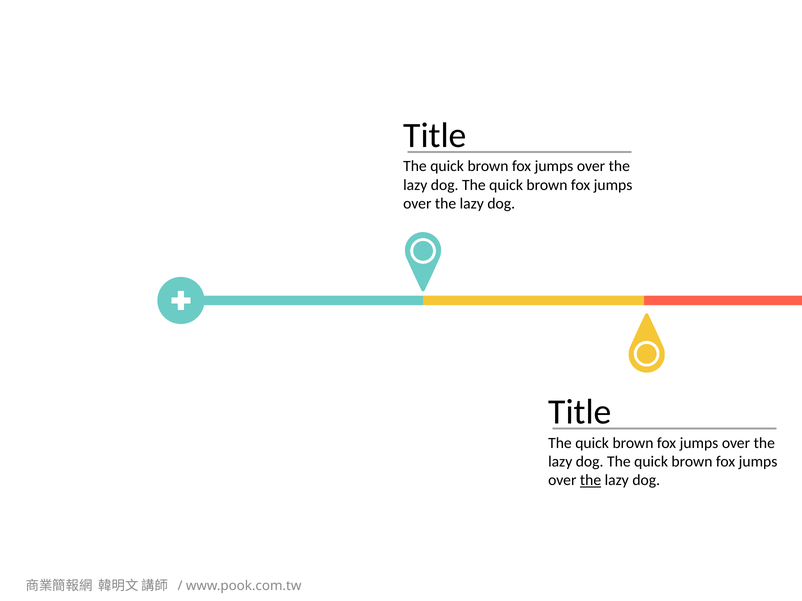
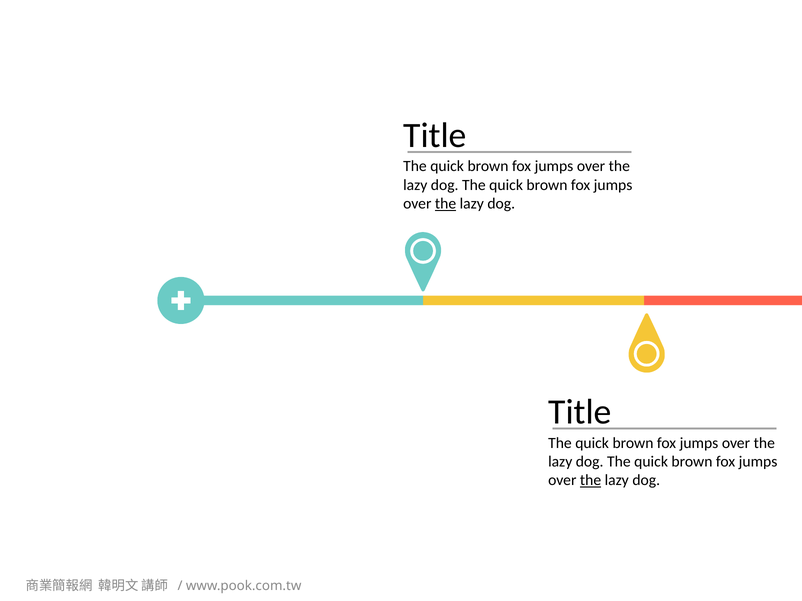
the underline: none -> present (446, 204)
